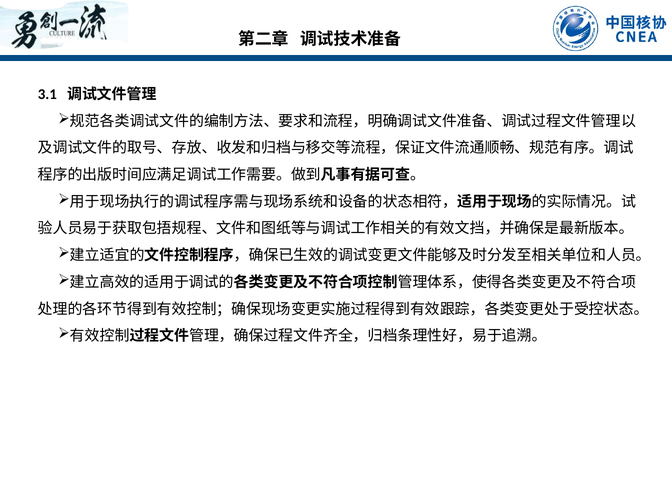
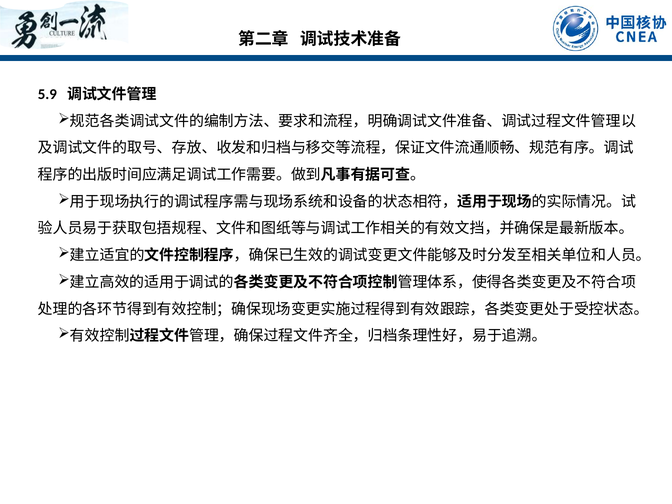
3.1: 3.1 -> 5.9 (47, 94)
